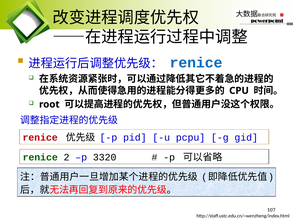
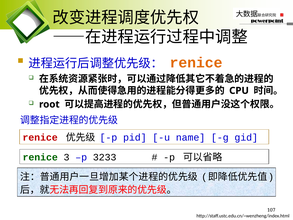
renice colour: blue -> orange (196, 63)
pcpu: pcpu -> name (191, 137)
2: 2 -> 3 (67, 157)
3320: 3320 -> 3233 (105, 157)
